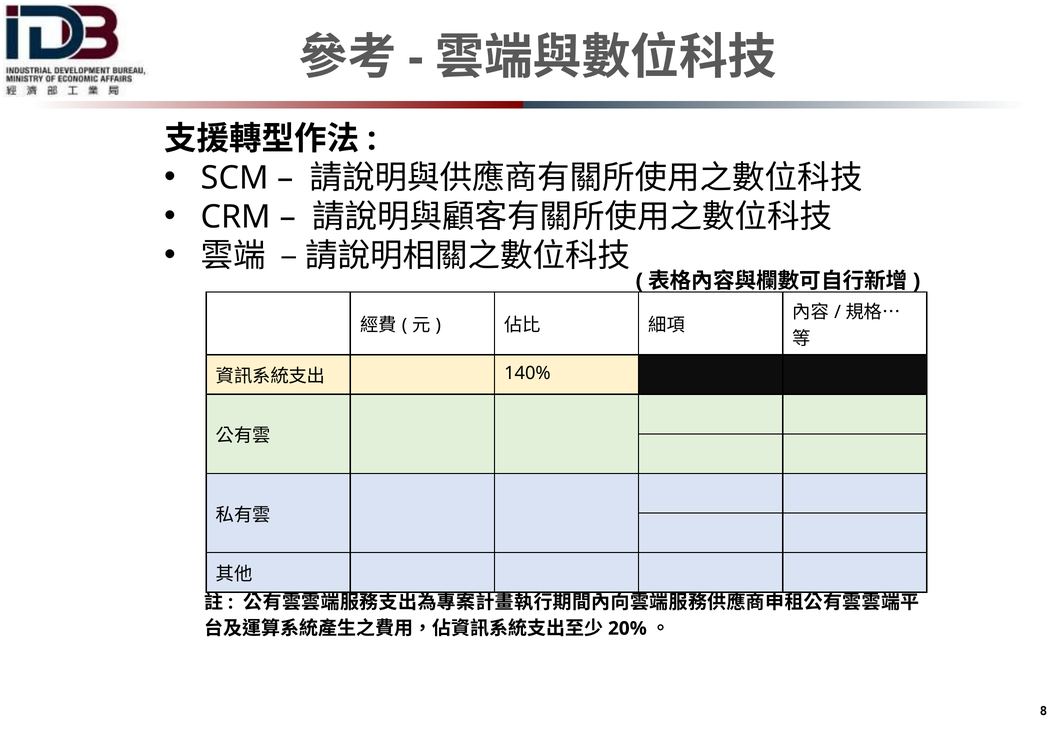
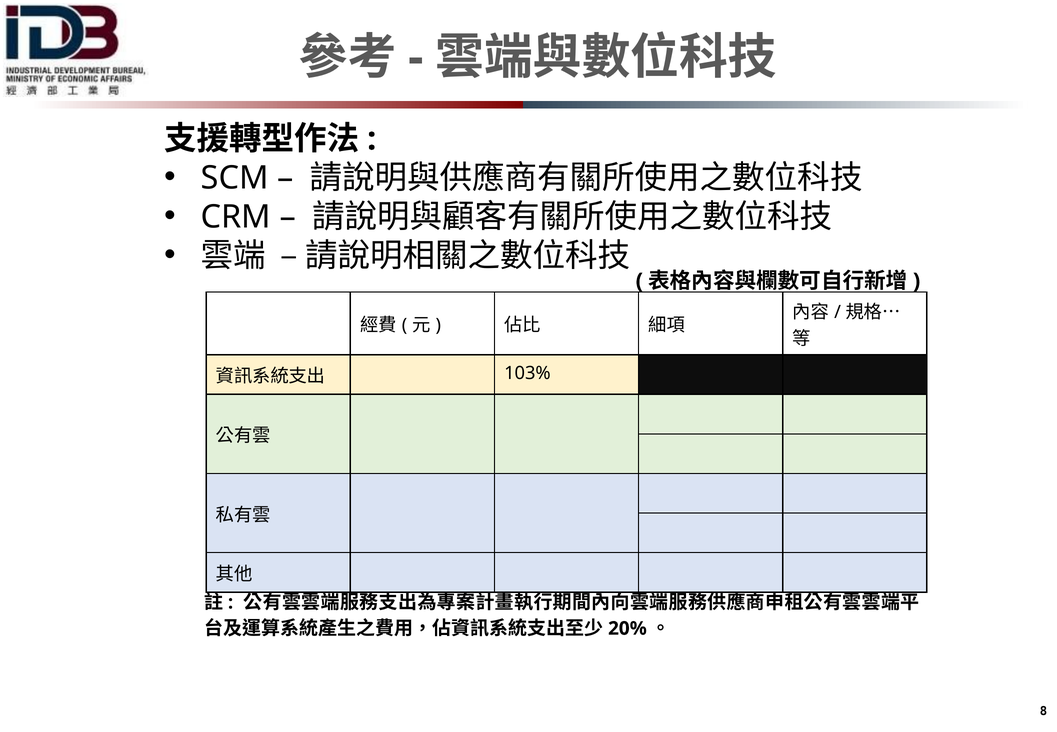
140%: 140% -> 103% (527, 373)
